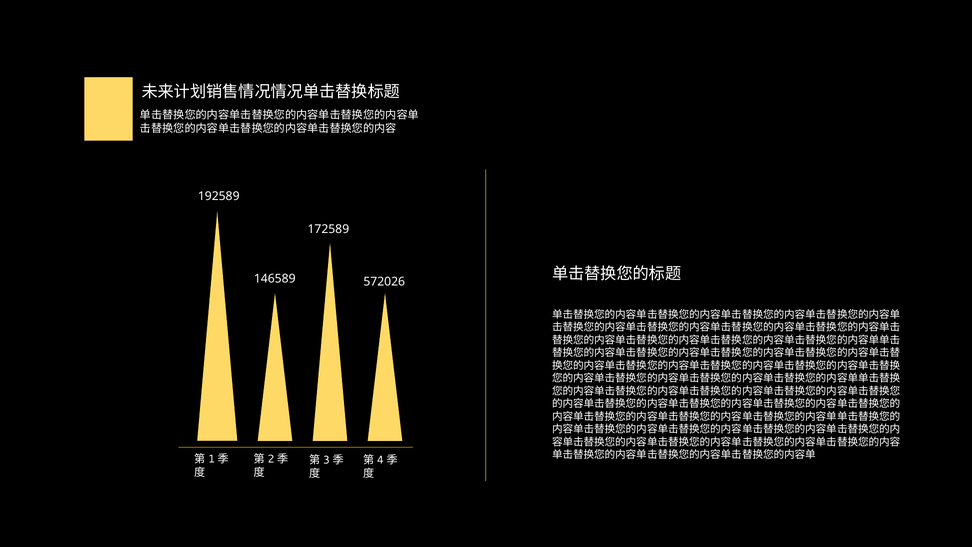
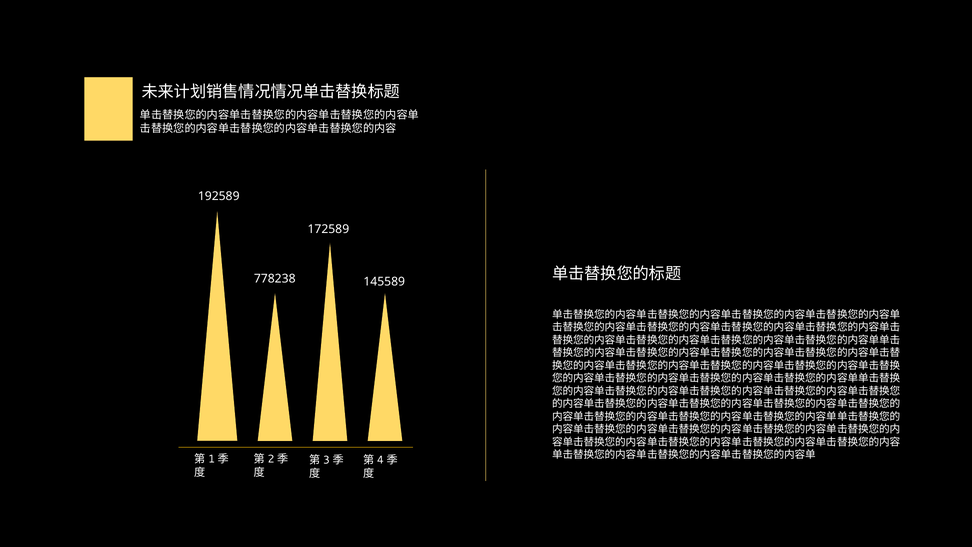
146589: 146589 -> 778238 (275, 278)
572026: 572026 -> 145589 (384, 282)
